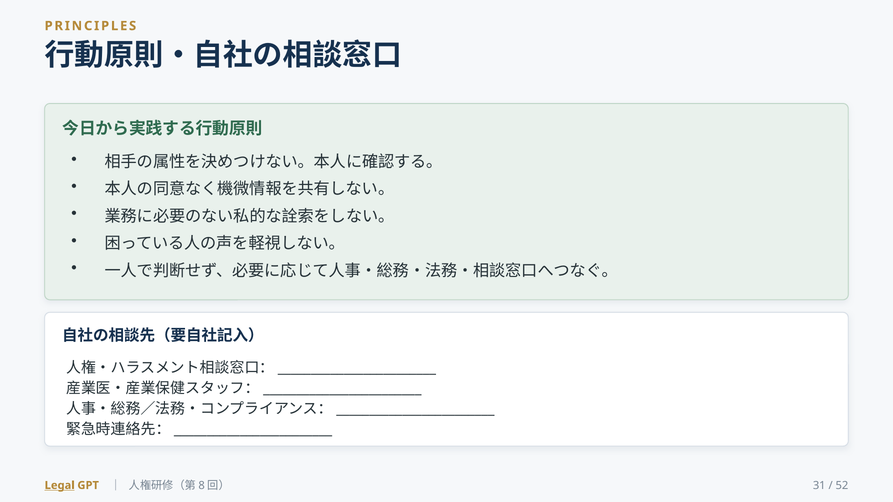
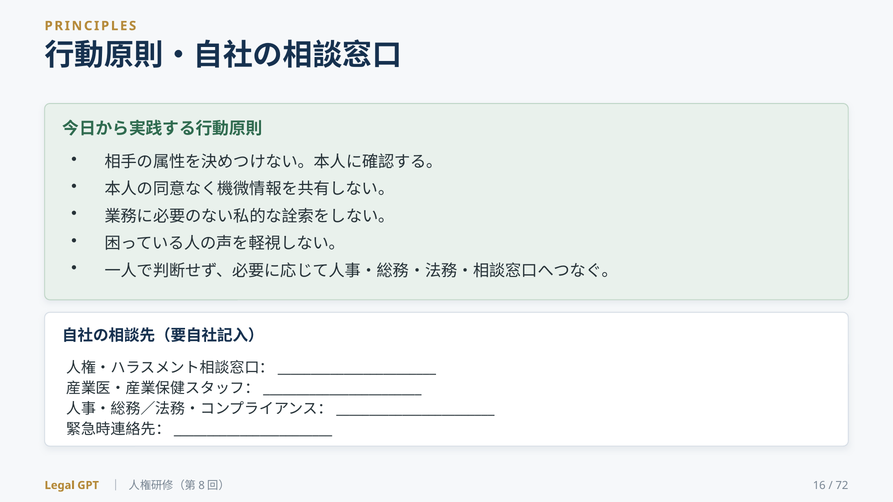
Legal underline: present -> none (60, 486)
31: 31 -> 16 (819, 486)
52: 52 -> 72 (842, 486)
